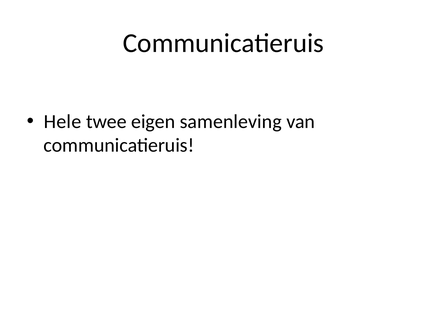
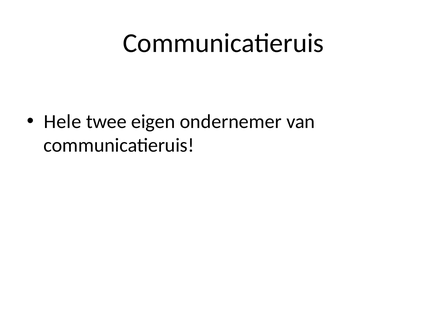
samenleving: samenleving -> ondernemer (231, 122)
